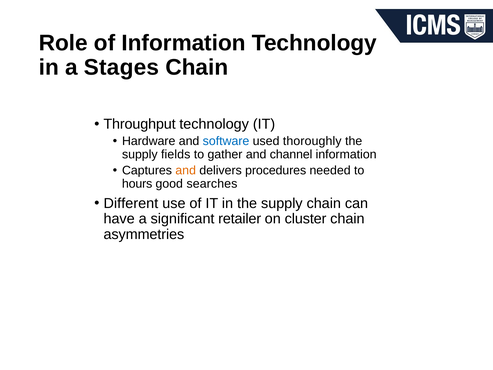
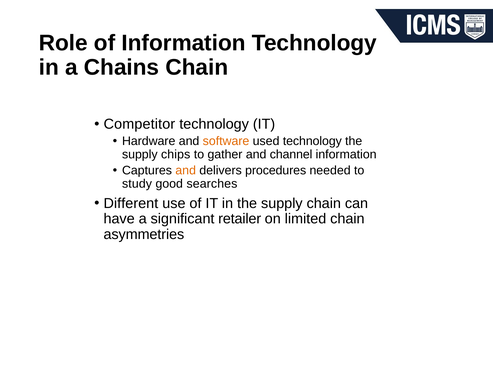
Stages: Stages -> Chains (122, 67)
Throughput: Throughput -> Competitor (139, 124)
software colour: blue -> orange (226, 141)
used thoroughly: thoroughly -> technology (312, 141)
fields: fields -> chips (176, 154)
hours: hours -> study (137, 184)
cluster: cluster -> limited (306, 219)
